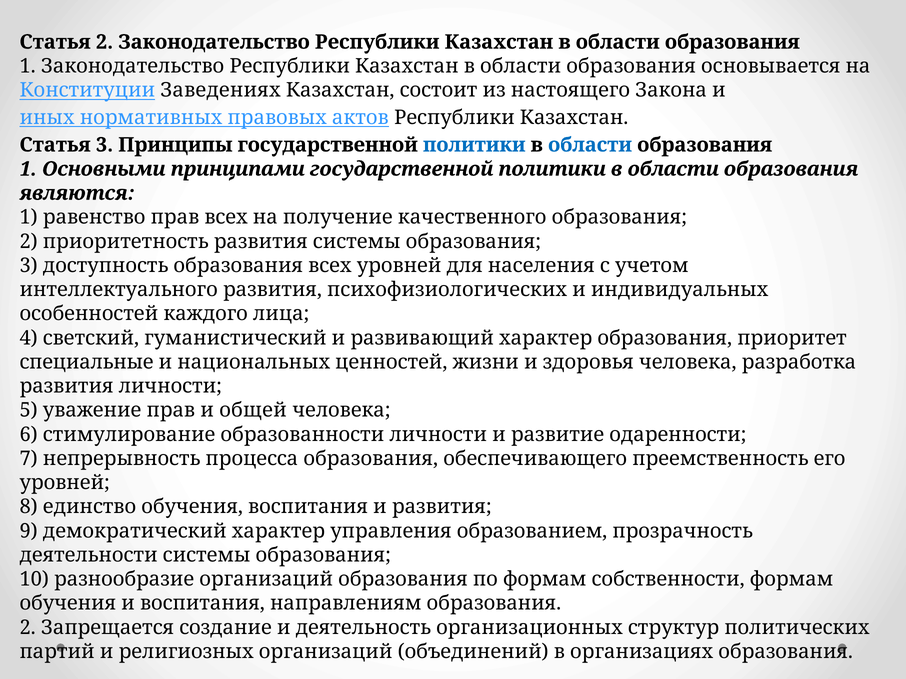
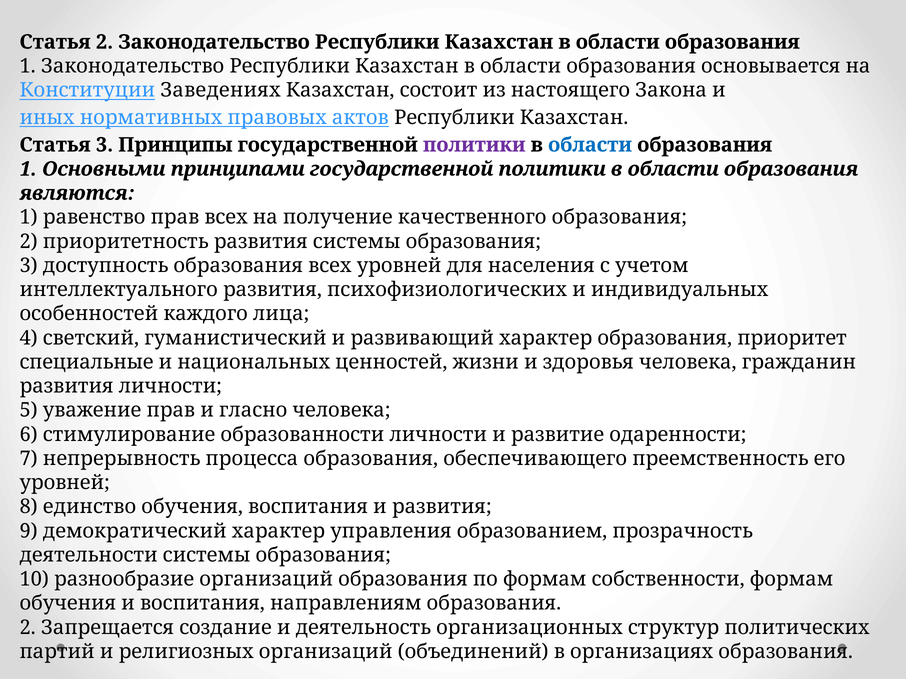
политики colour: blue -> purple (474, 145)
разработка: разработка -> гражданин (799, 362)
общей: общей -> гласно (253, 411)
